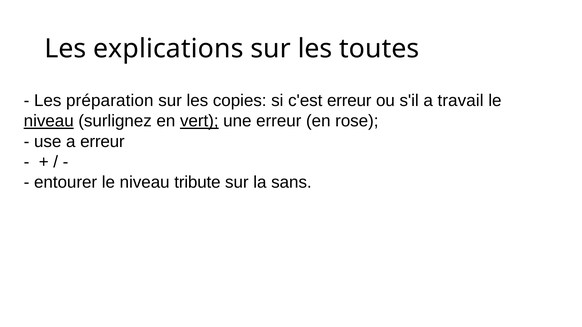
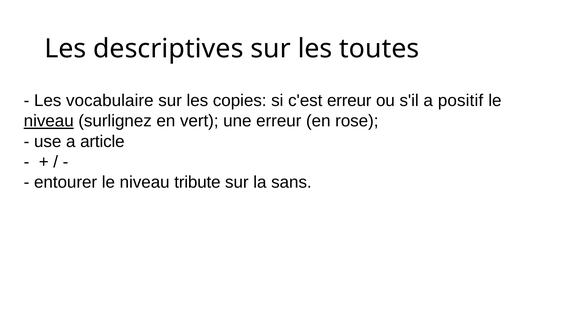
explications: explications -> descriptives (168, 49)
préparation: préparation -> vocabulaire (110, 101)
travail: travail -> positif (461, 101)
vert underline: present -> none (199, 121)
a erreur: erreur -> article (102, 142)
